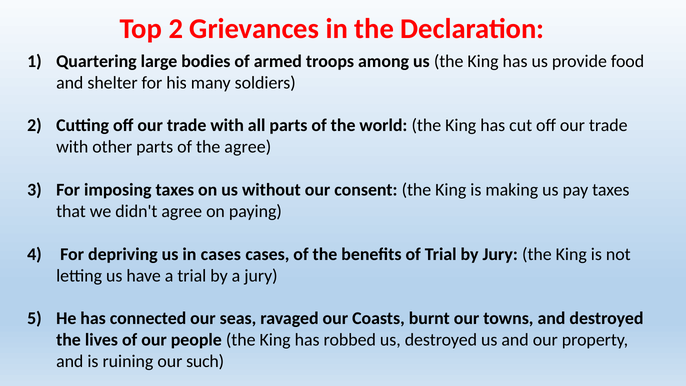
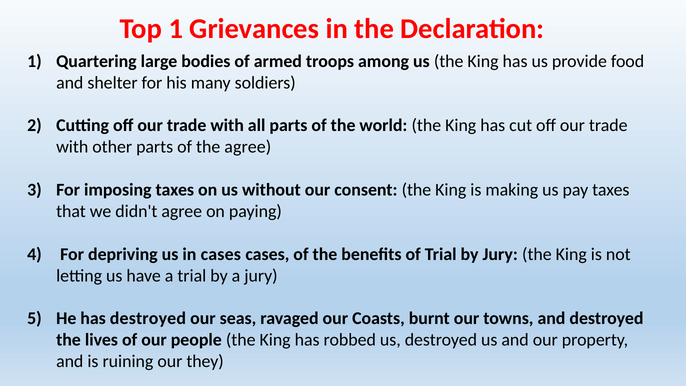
Top 2: 2 -> 1 (176, 29)
has connected: connected -> destroyed (148, 318)
such: such -> they (205, 361)
